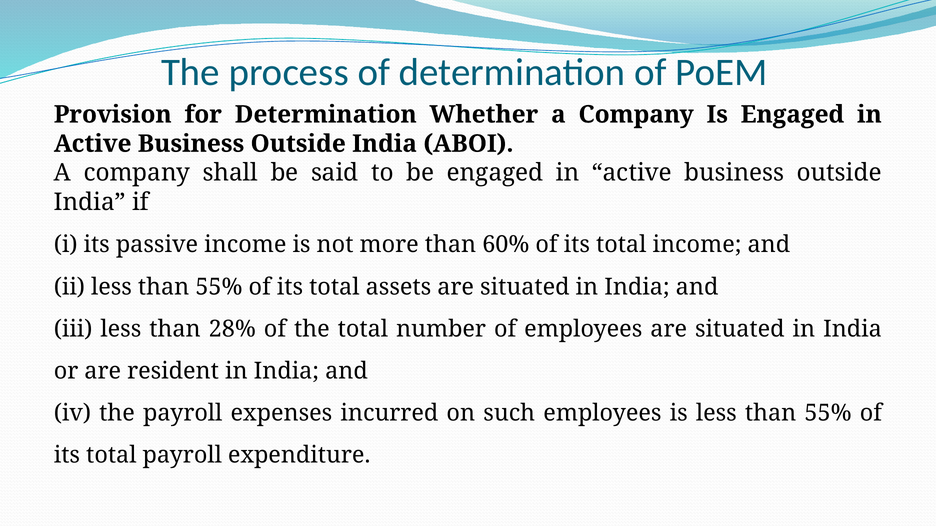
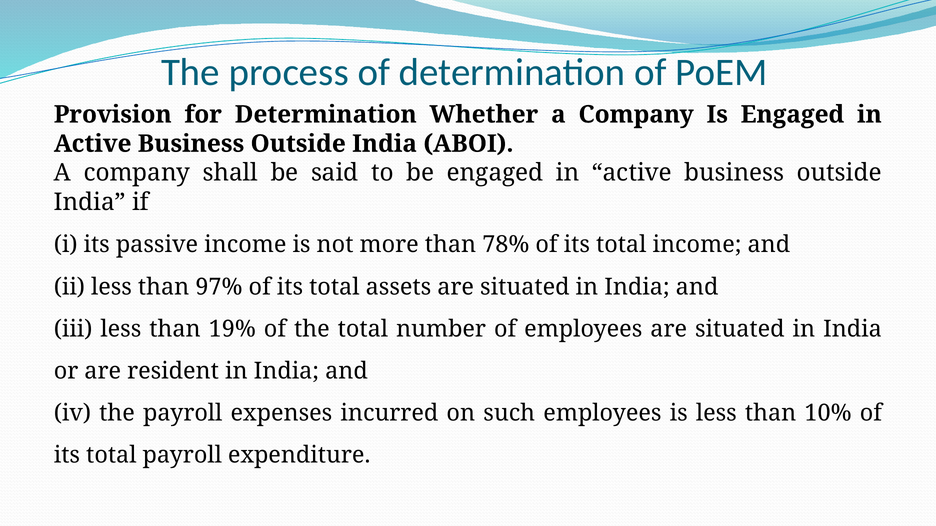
60%: 60% -> 78% (506, 245)
ii less than 55%: 55% -> 97% (219, 287)
28%: 28% -> 19% (232, 329)
is less than 55%: 55% -> 10% (828, 413)
